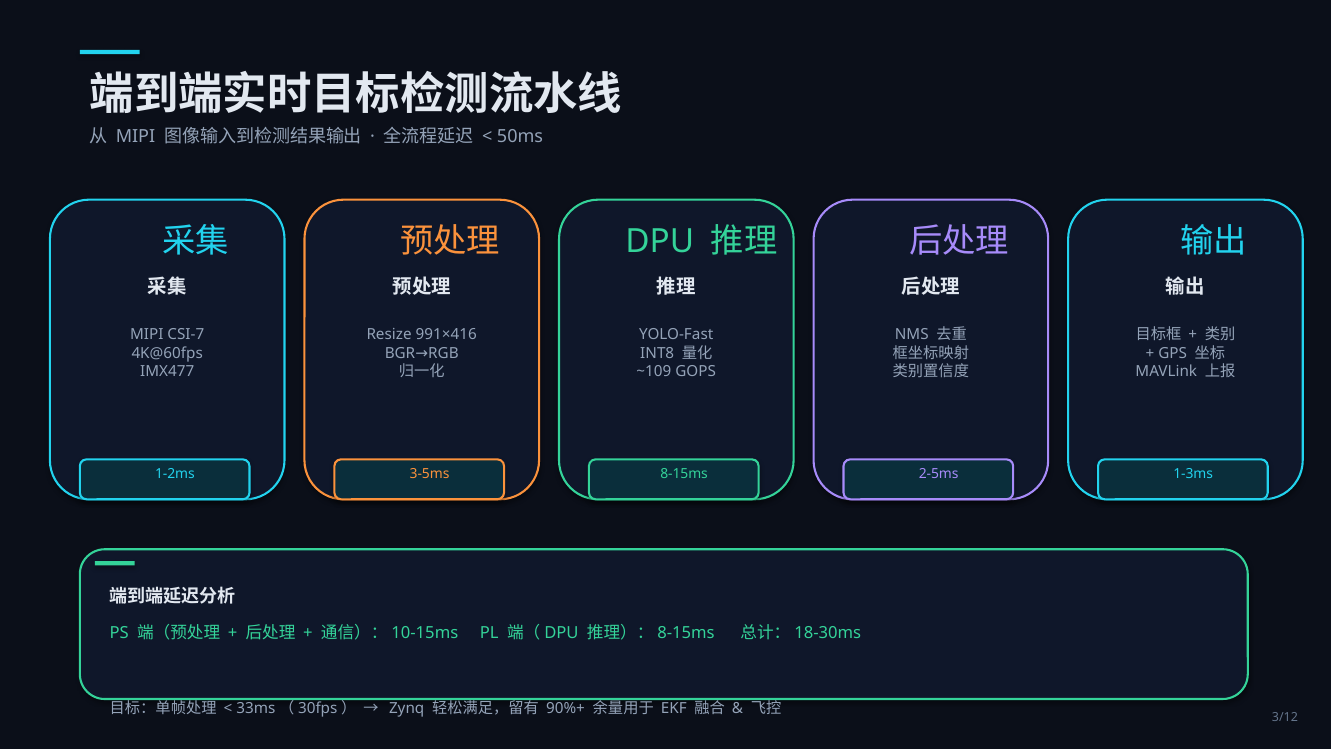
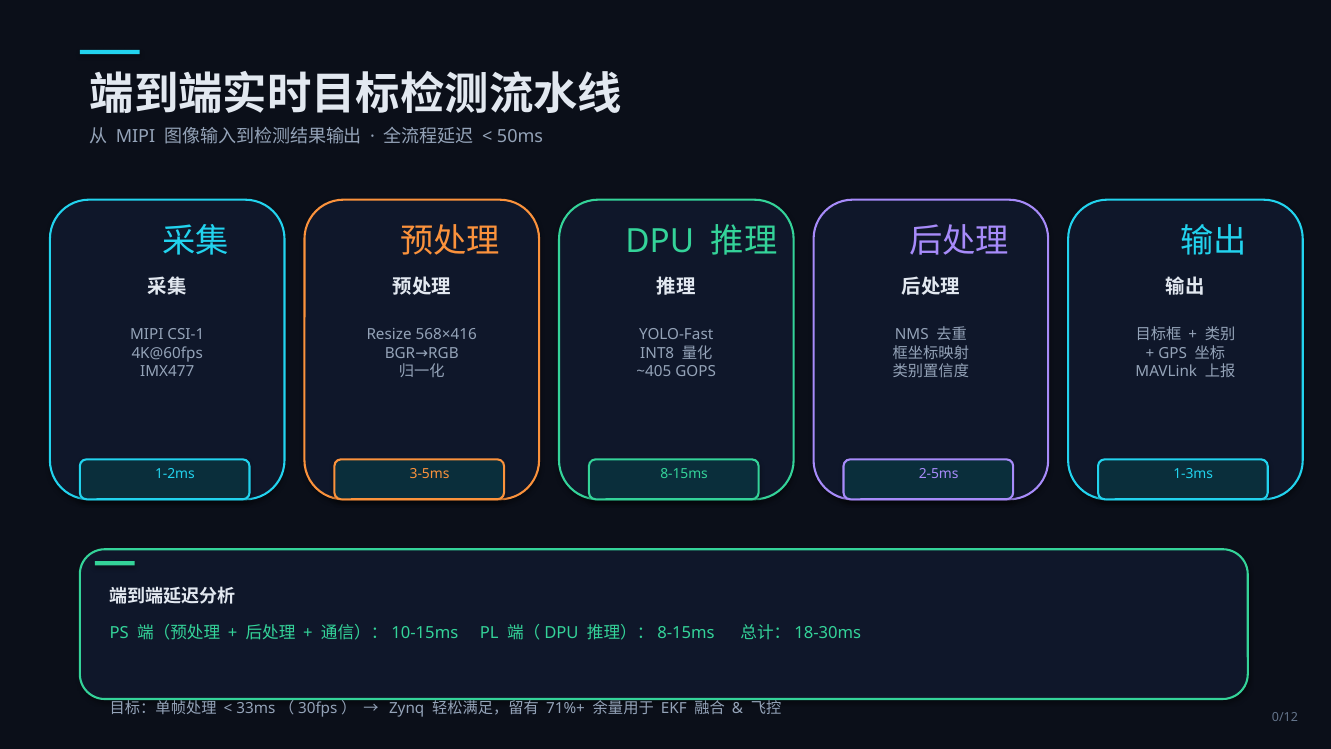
CSI-7: CSI-7 -> CSI-1 (186, 335)
991×416: 991×416 -> 568×416 (446, 335)
~109: ~109 -> ~405 (654, 371)
90%+: 90%+ -> 71%+ (566, 709)
3/12: 3/12 -> 0/12 (1285, 717)
